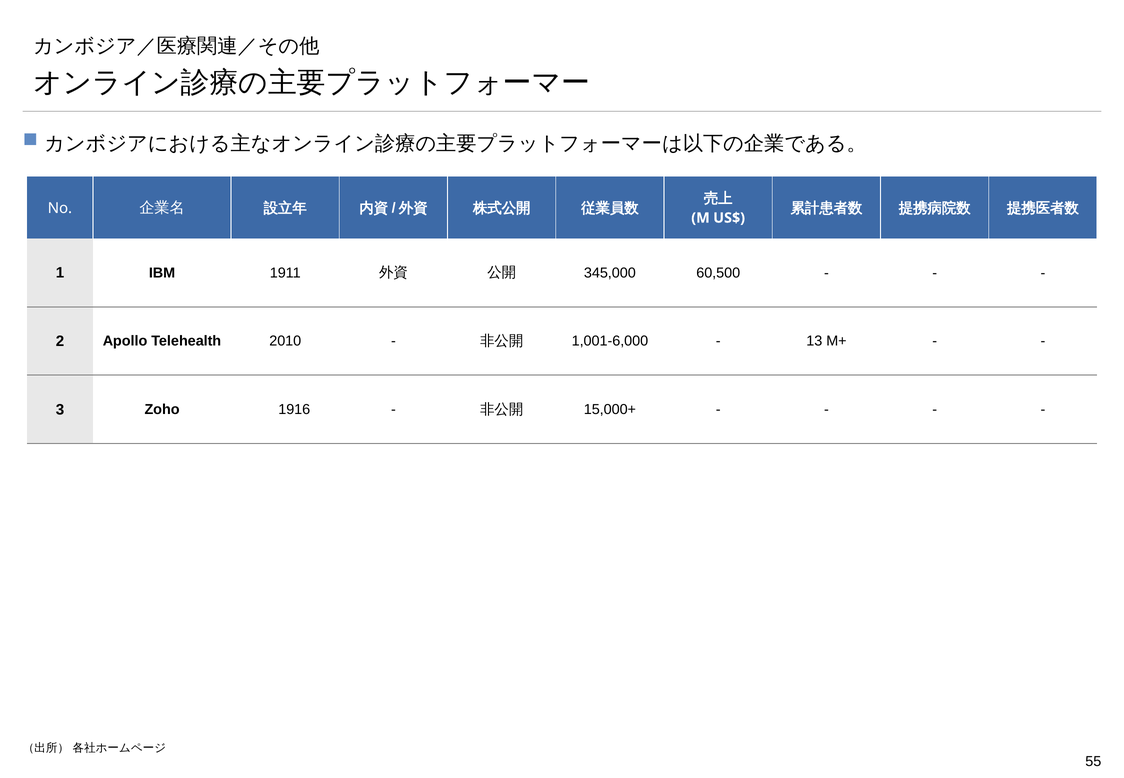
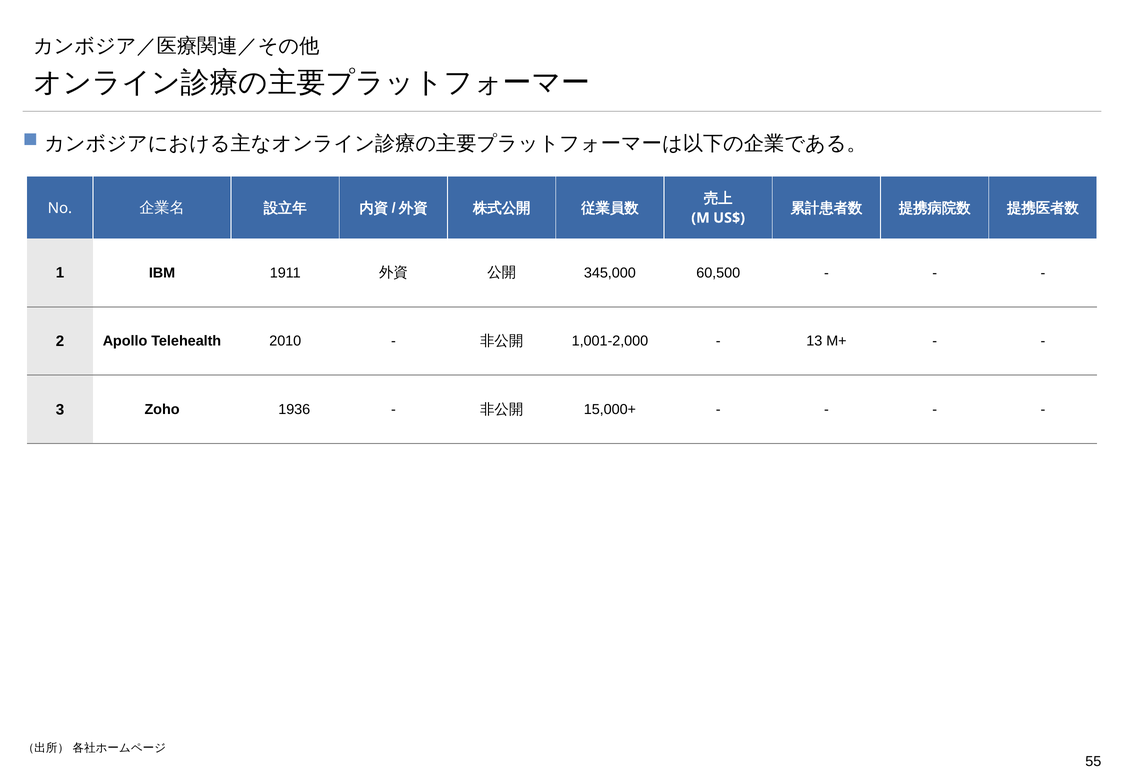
1,001-6,000: 1,001-6,000 -> 1,001-2,000 (610, 341)
1916: 1916 -> 1936 (294, 409)
